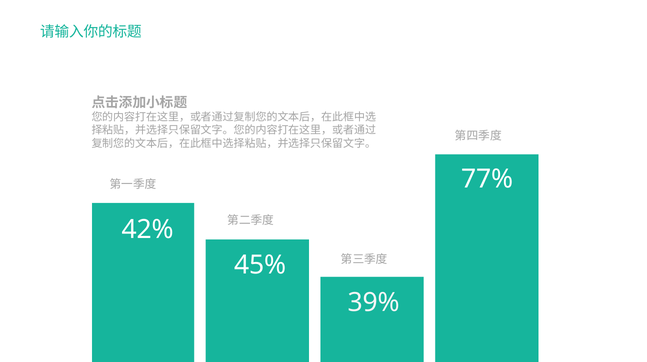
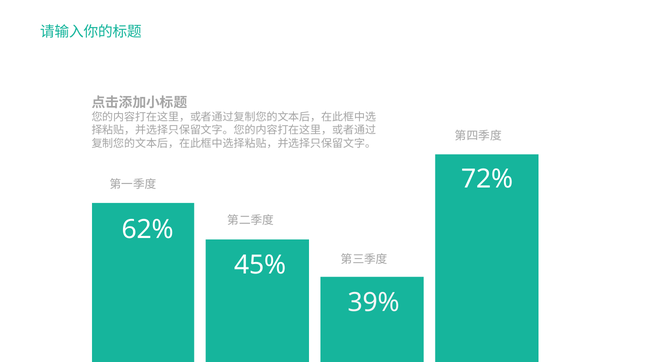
77%: 77% -> 72% (487, 179)
42%: 42% -> 62% (148, 230)
